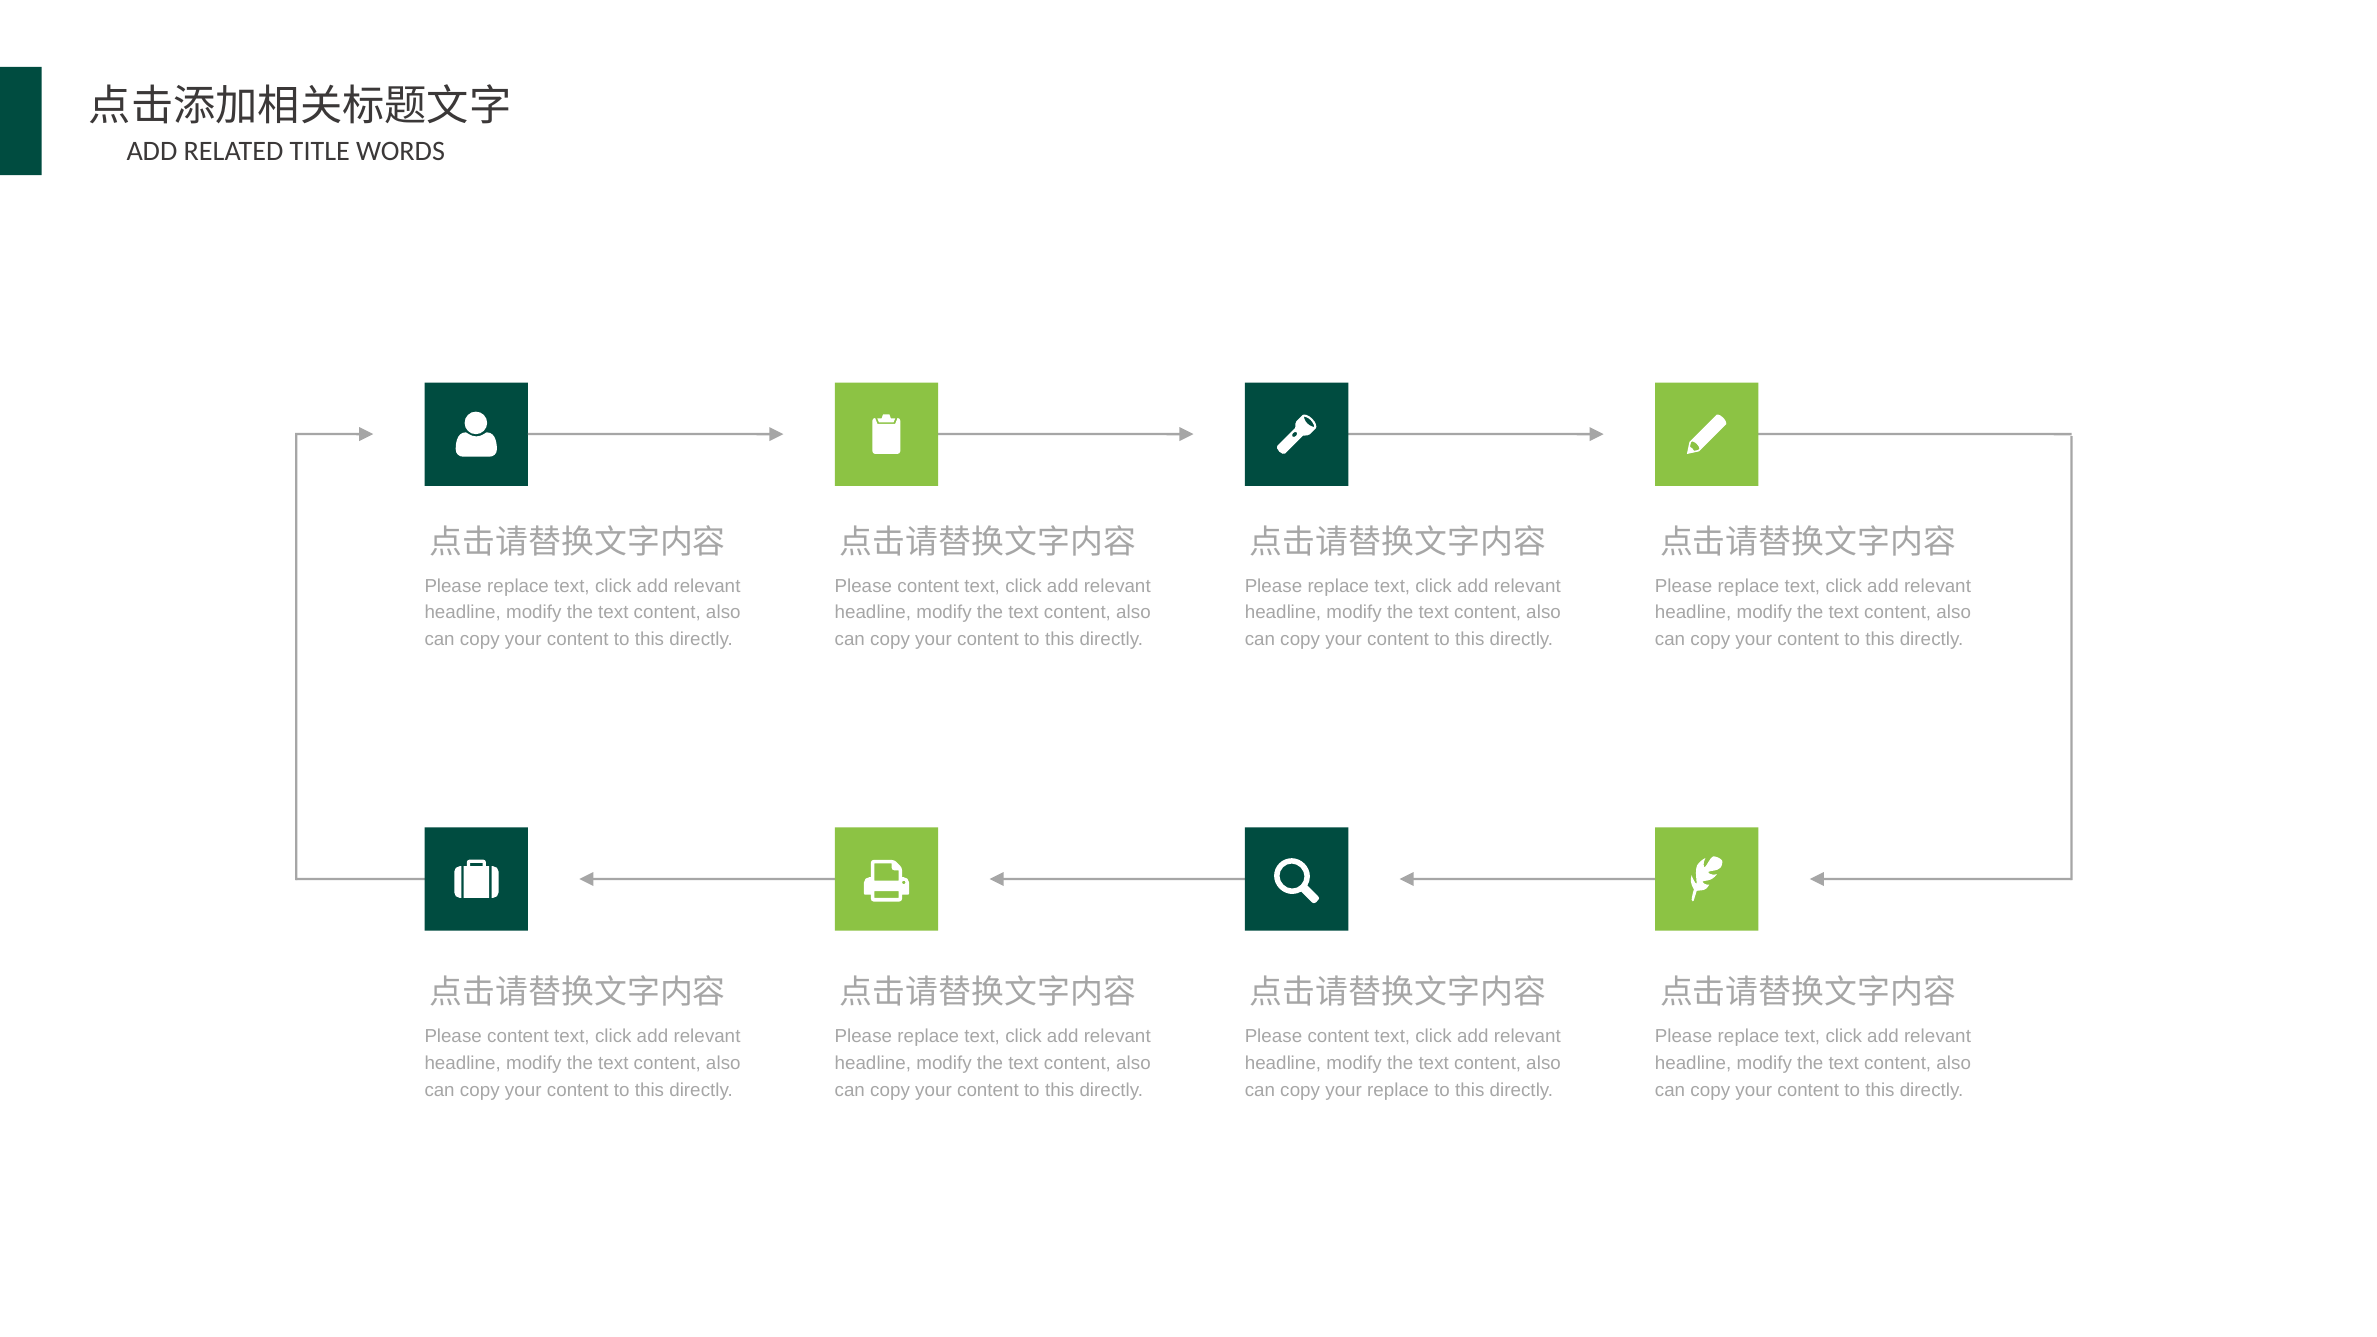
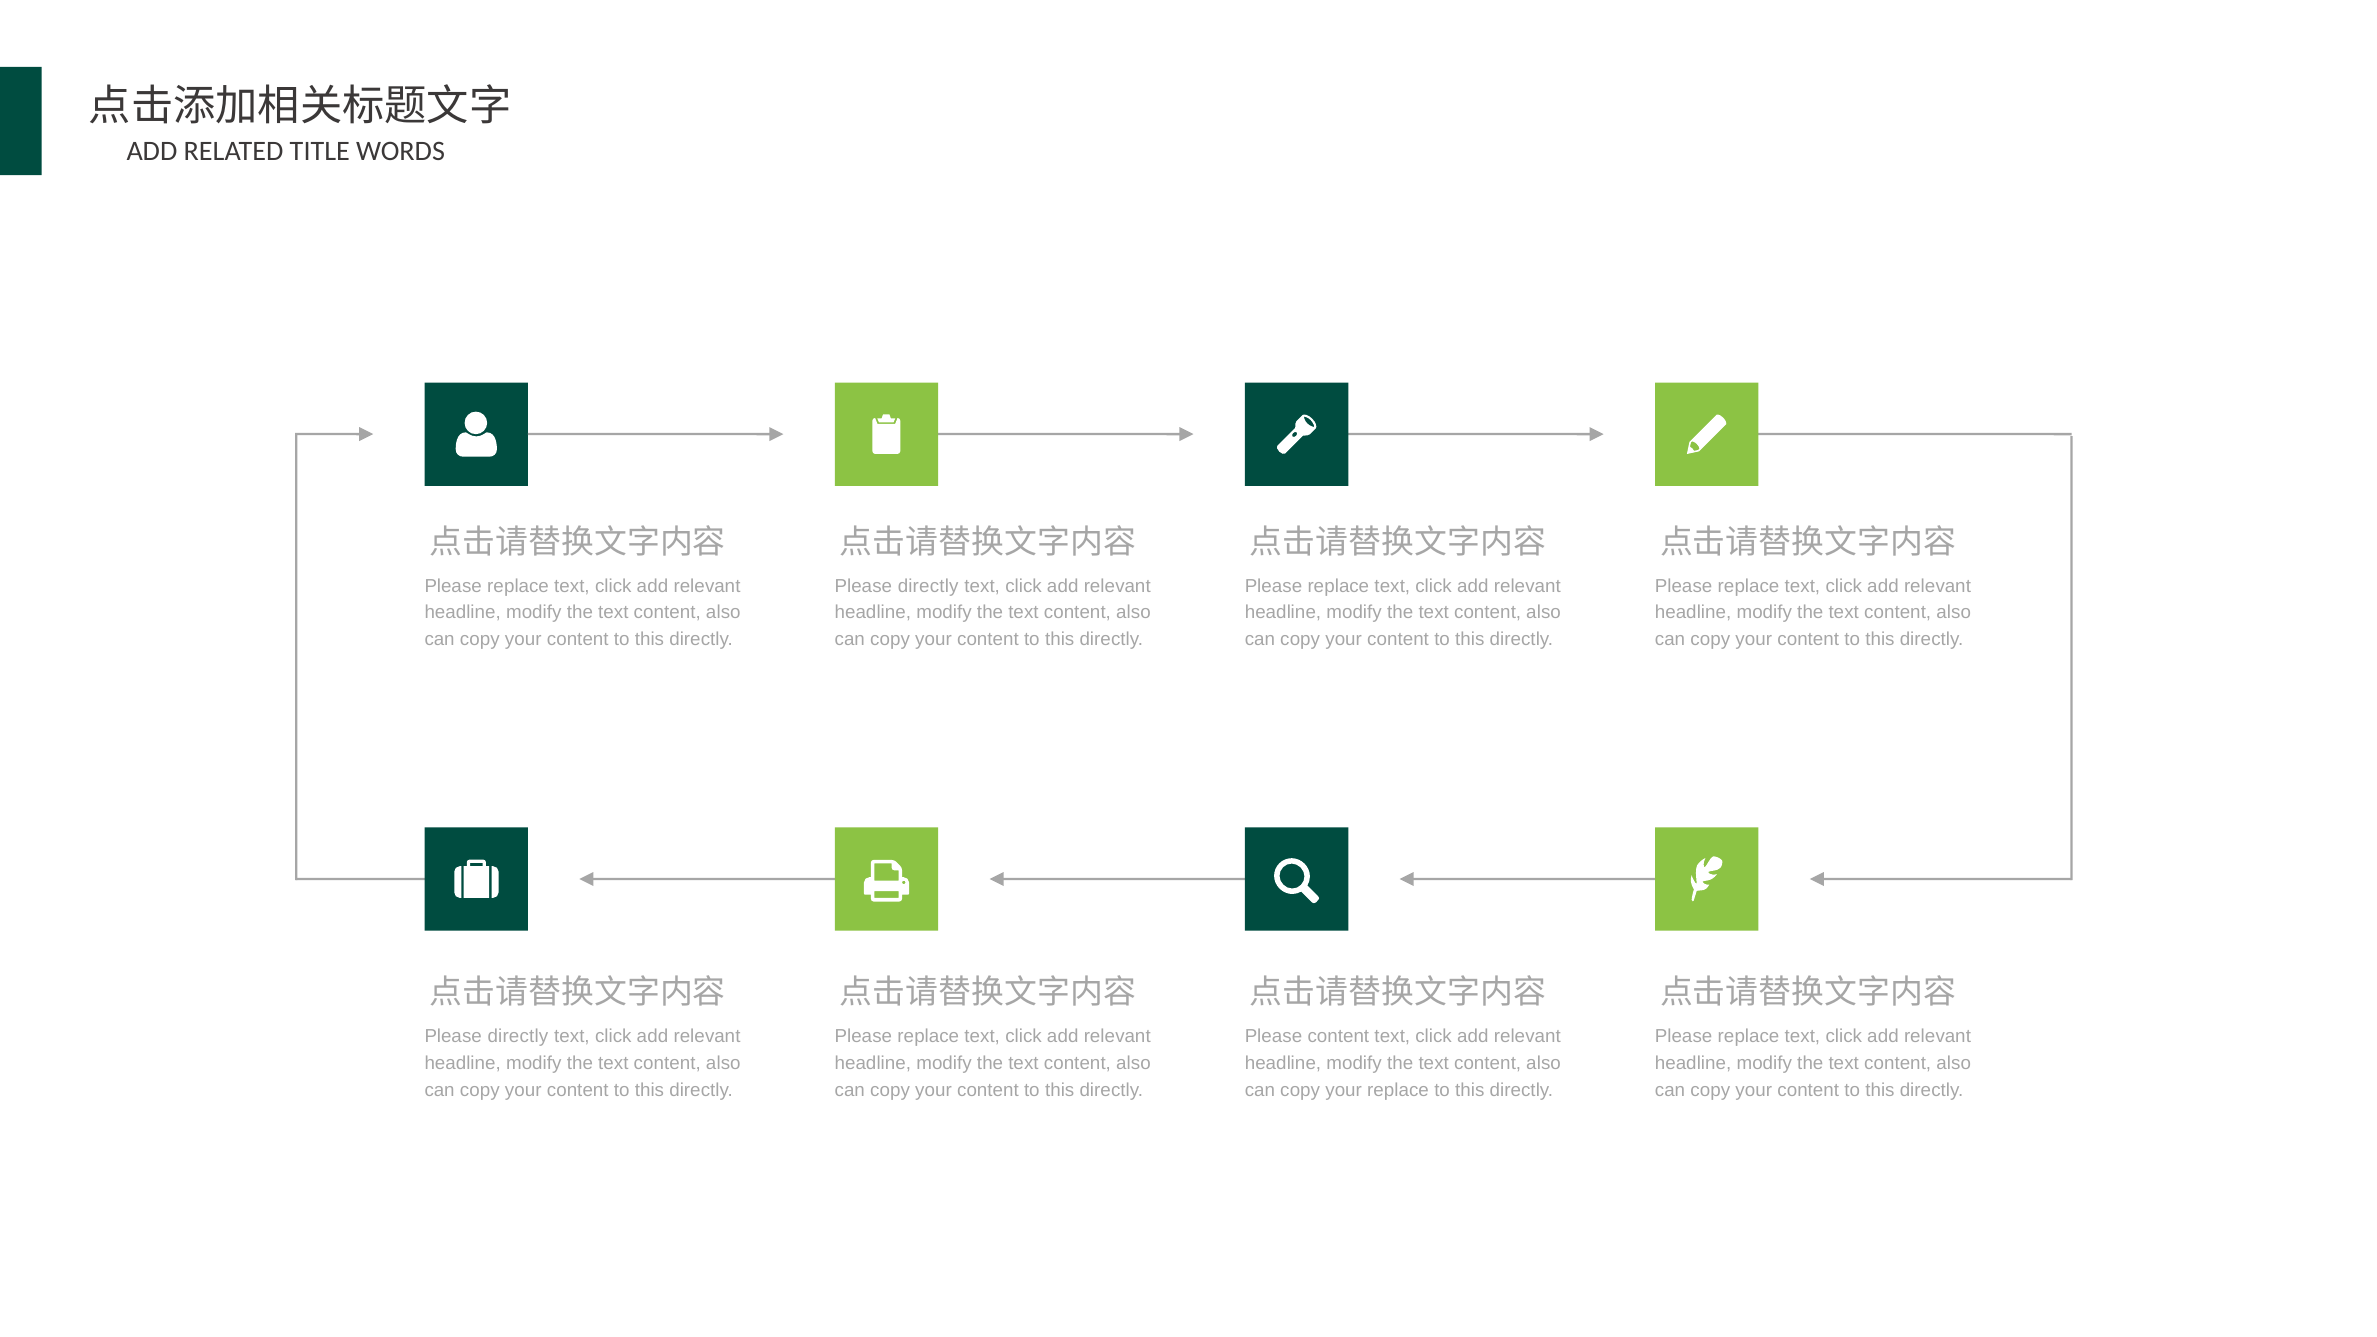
content: content -> directly (928, 586)
content: content -> directly (518, 1036)
